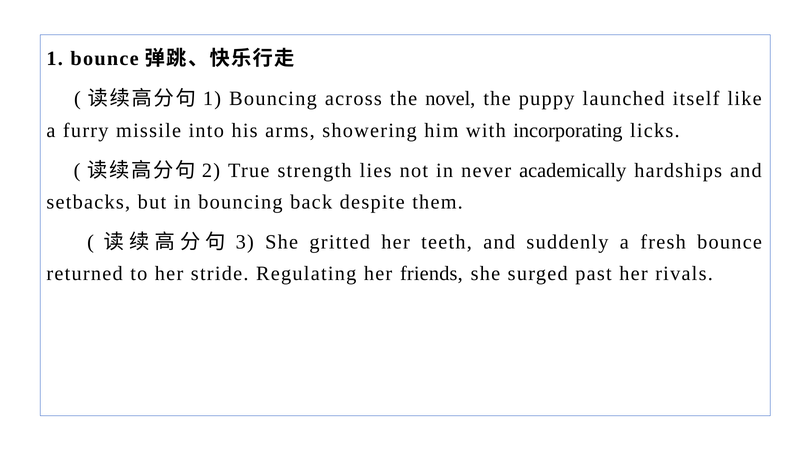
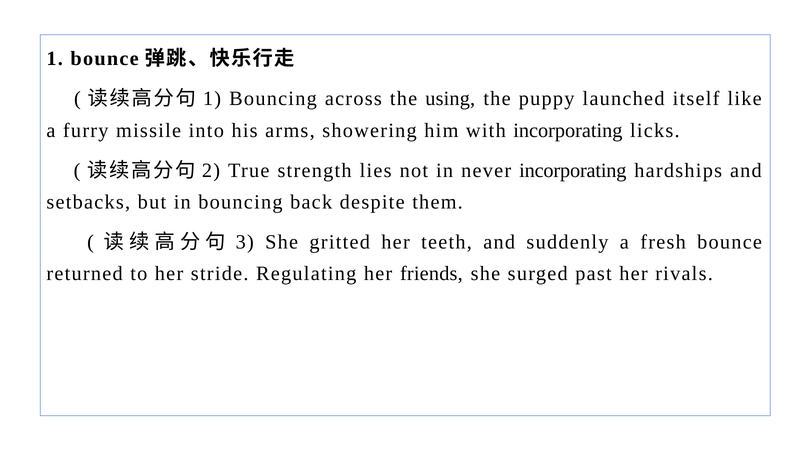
novel: novel -> using (450, 99)
never academically: academically -> incorporating (573, 170)
